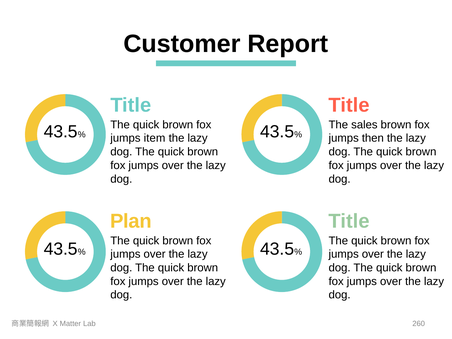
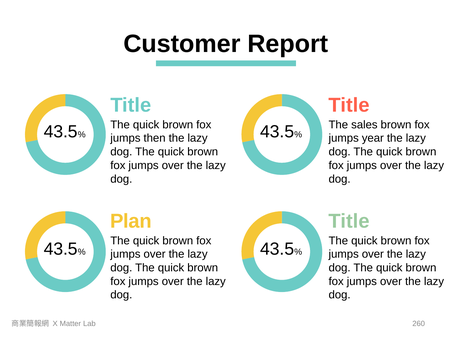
item: item -> then (155, 138)
then: then -> year (373, 138)
